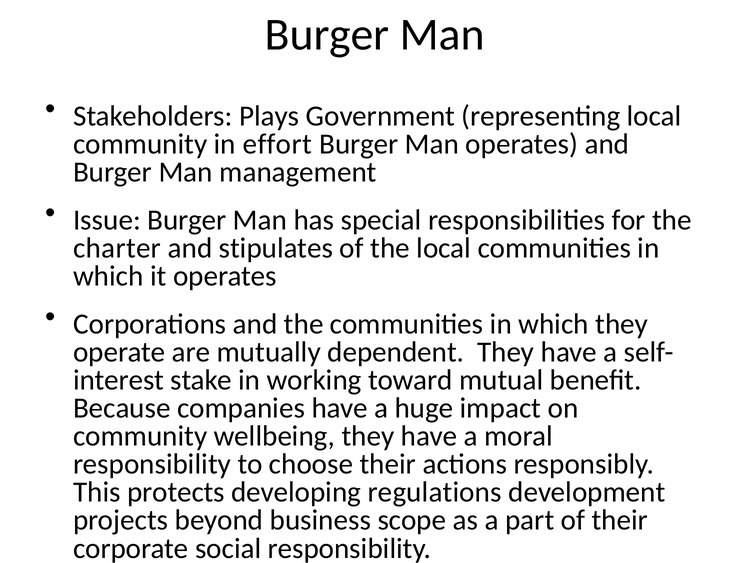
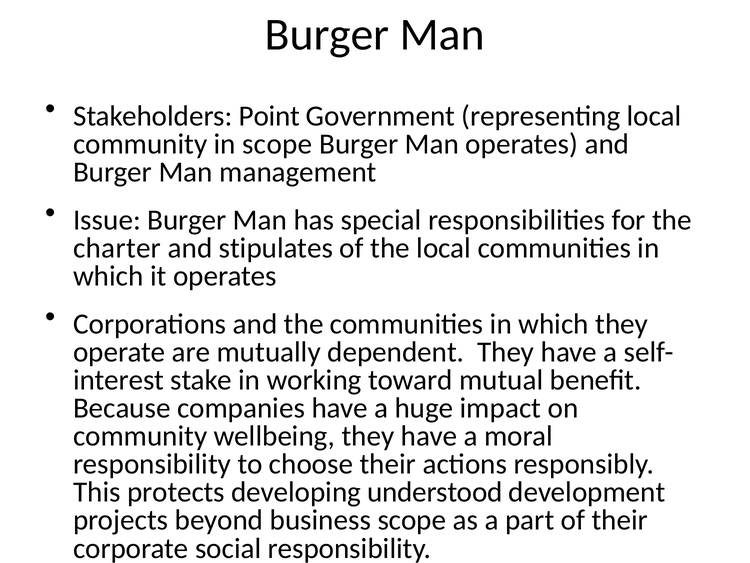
Plays: Plays -> Point (269, 116)
in effort: effort -> scope (277, 144)
regulations: regulations -> understood (435, 492)
